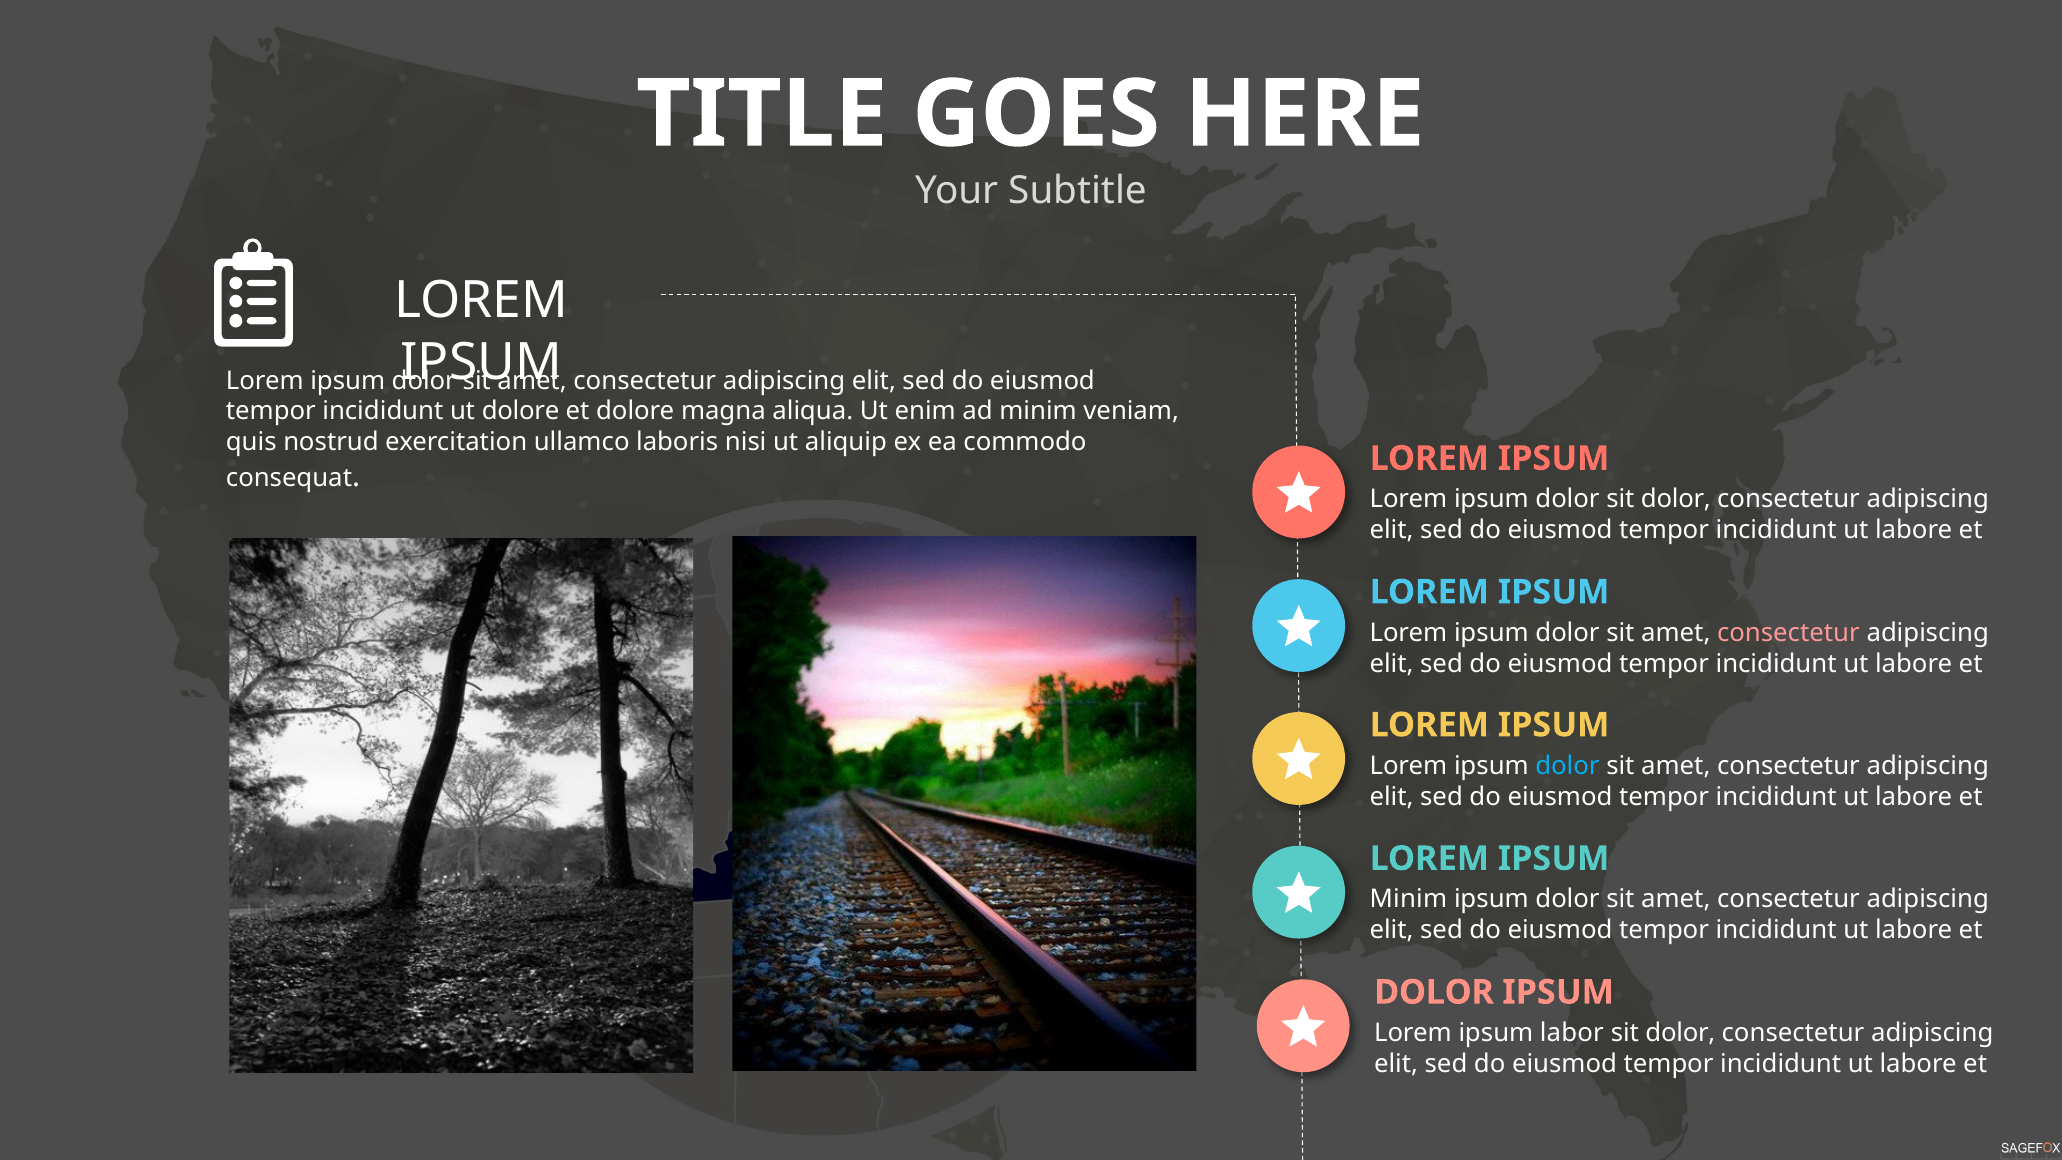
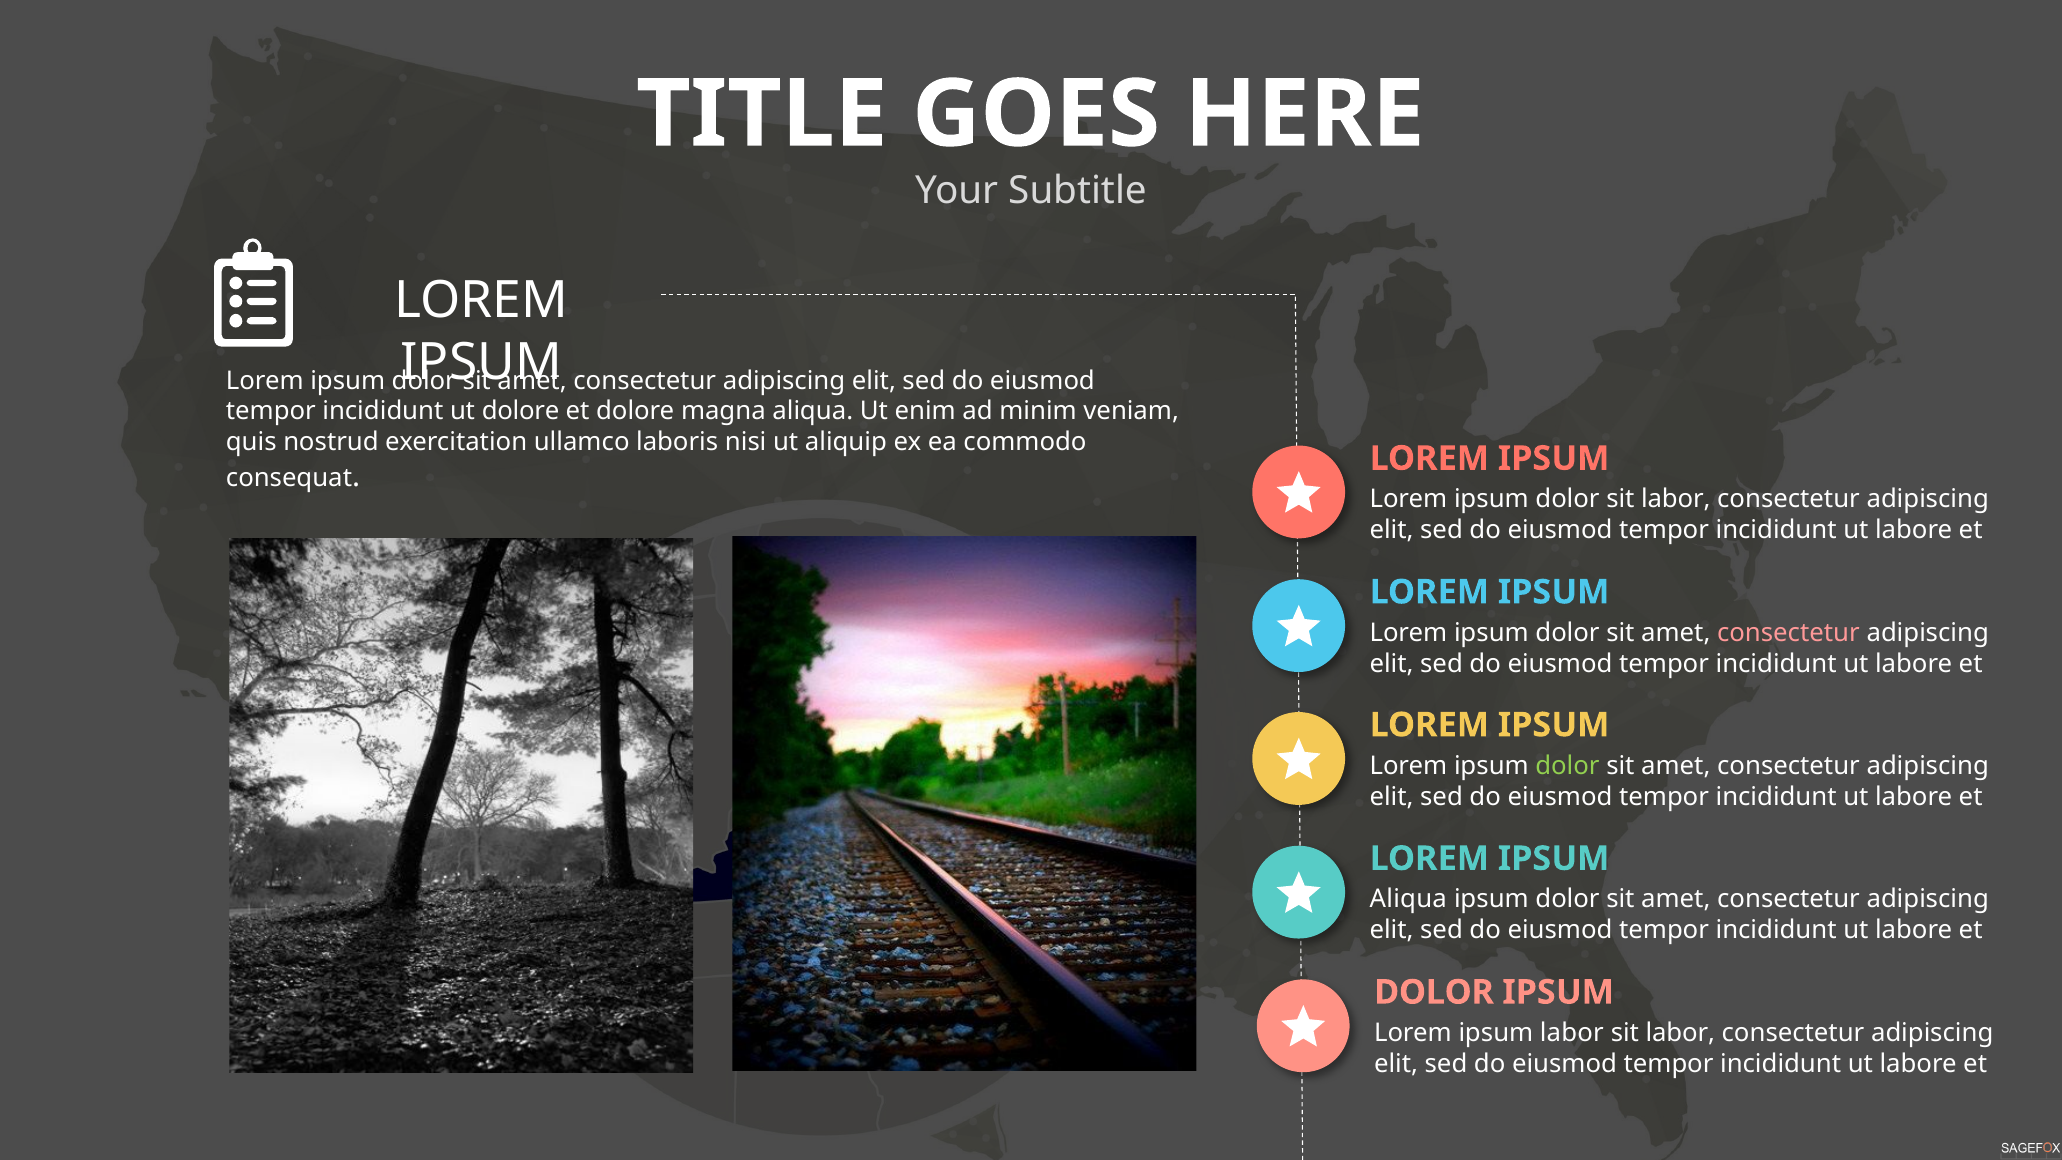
dolor sit dolor: dolor -> labor (1676, 499)
dolor colour: light blue -> light green (1567, 766)
Minim: Minim -> Aliqua (1408, 899)
dolor: dolor -> labor (1680, 1033)
